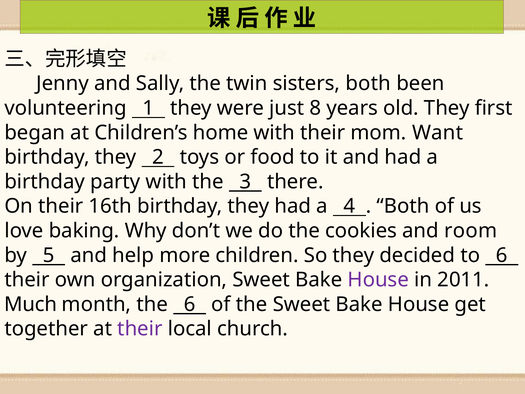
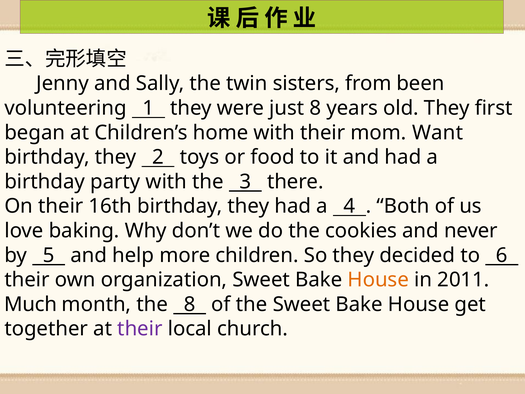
sisters both: both -> from (368, 84)
room: room -> never (471, 231)
House colour: purple -> orange (378, 280)
the 6: 6 -> 8 (190, 304)
